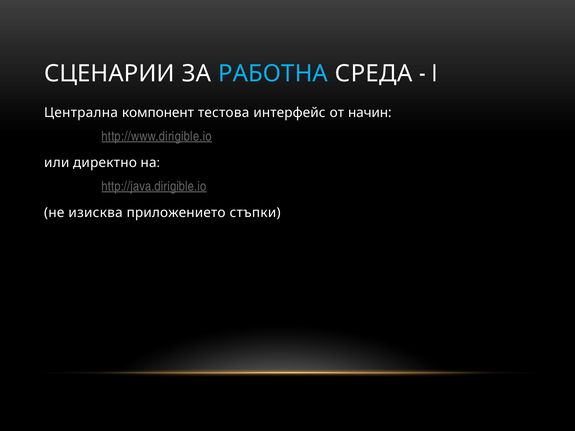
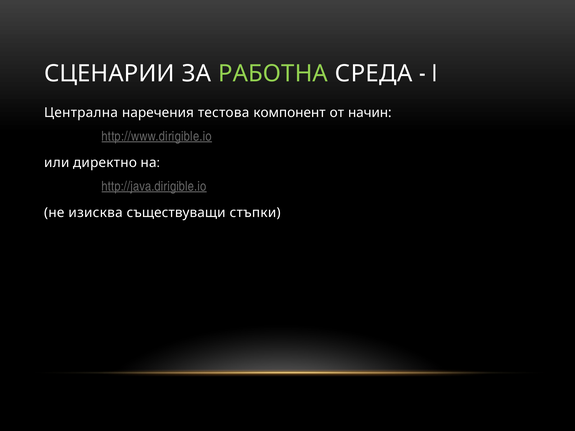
РАБОТНА colour: light blue -> light green (273, 74)
компонент: компонент -> наречения (158, 113)
интерфейс: интерфейс -> компонент (289, 113)
приложението: приложението -> съществуващи (176, 213)
